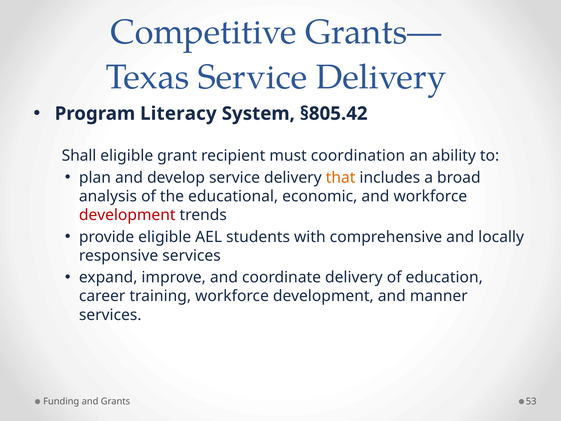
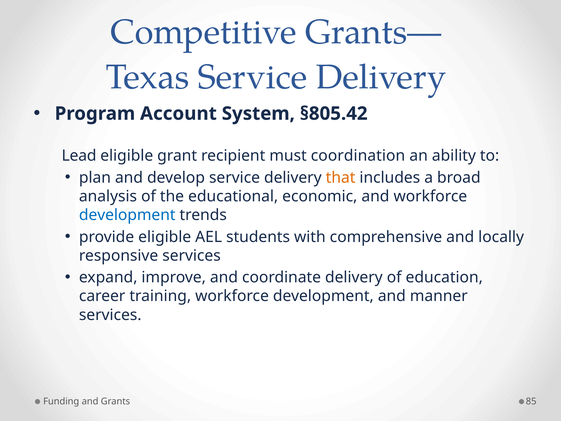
Literacy: Literacy -> Account (178, 114)
Shall: Shall -> Lead (79, 156)
development colour: red -> blue (127, 215)
53: 53 -> 85 (531, 401)
